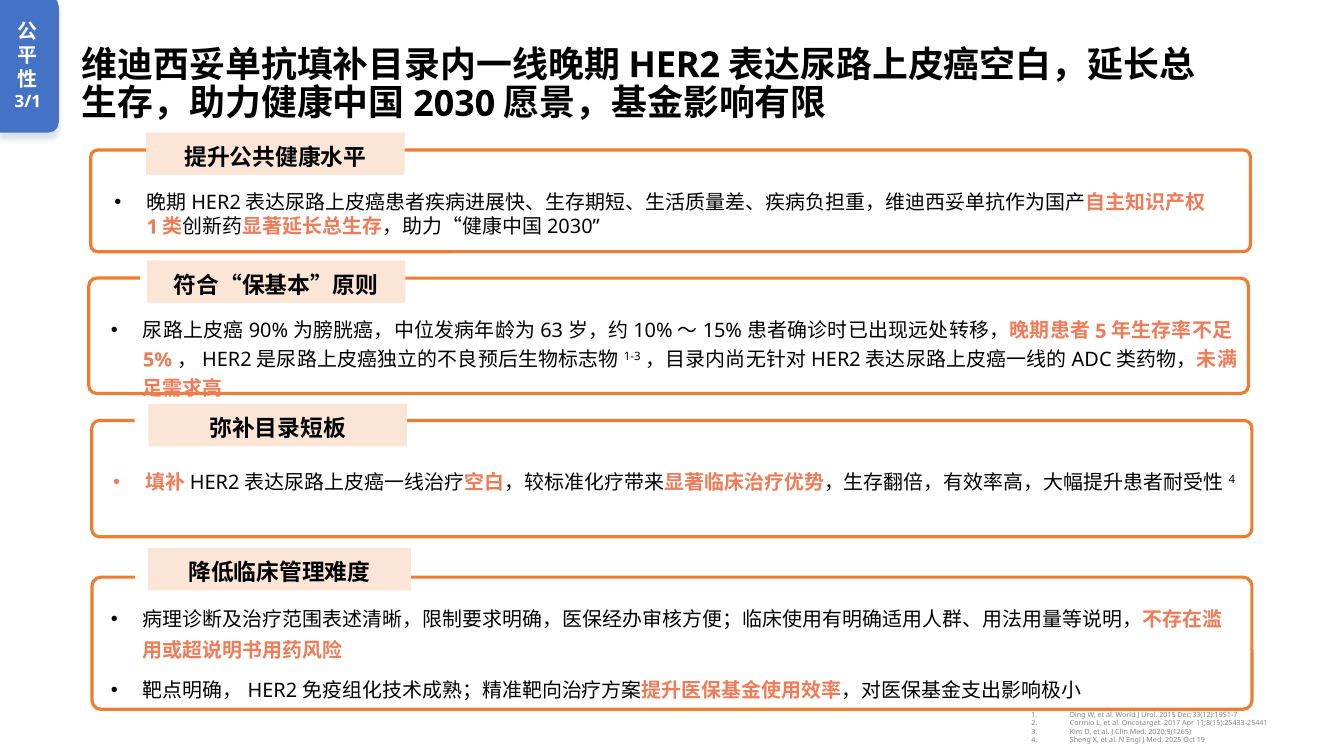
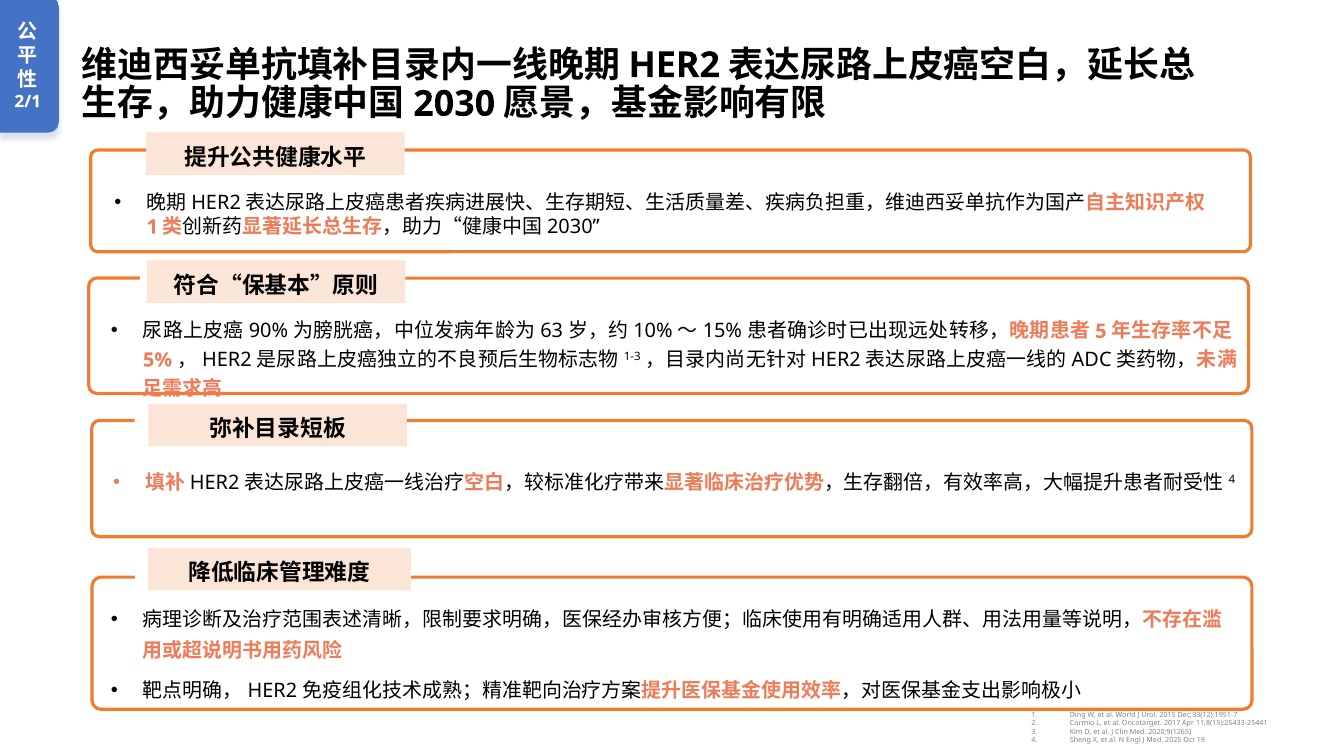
3/1: 3/1 -> 2/1 (28, 102)
